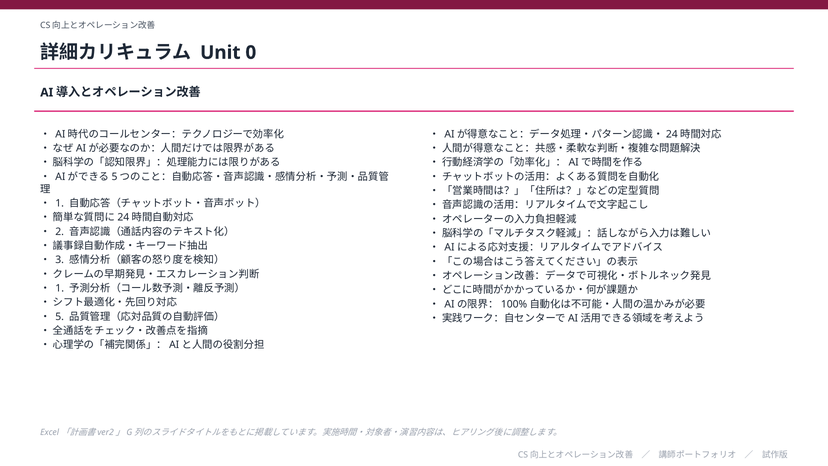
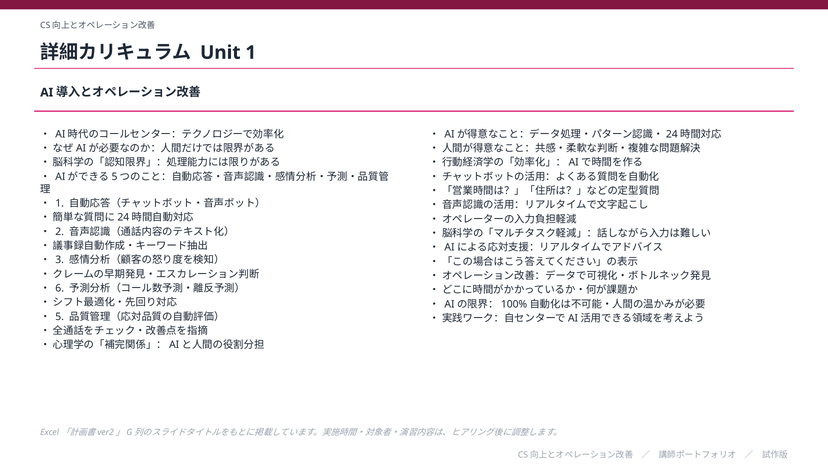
Unit 0: 0 -> 1 (251, 53)
1: 1 -> 6 (60, 288)
